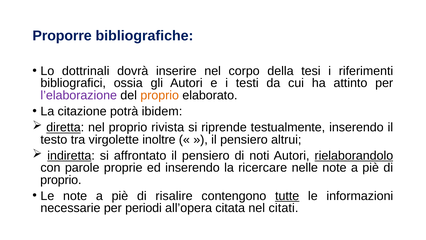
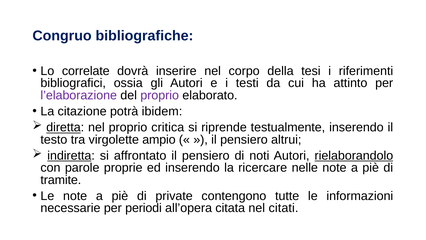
Proporre: Proporre -> Congruo (62, 36)
dottrinali: dottrinali -> correlate (86, 71)
proprio colour: orange -> purple (160, 95)
rivista: rivista -> critica (168, 127)
inoltre: inoltre -> ampio (159, 139)
proprio: proprio -> tramite (61, 180)
risalire: risalire -> private (174, 196)
tutte underline: present -> none (287, 196)
